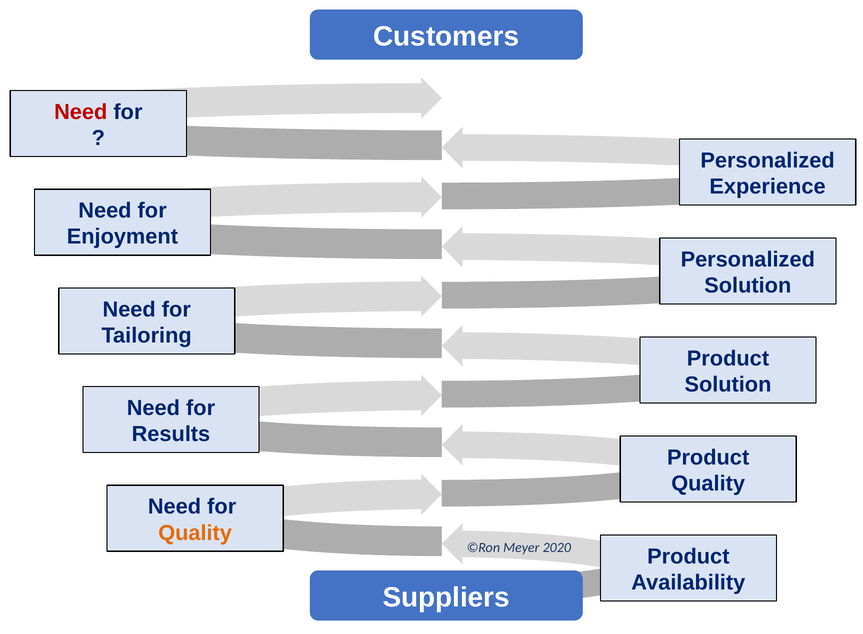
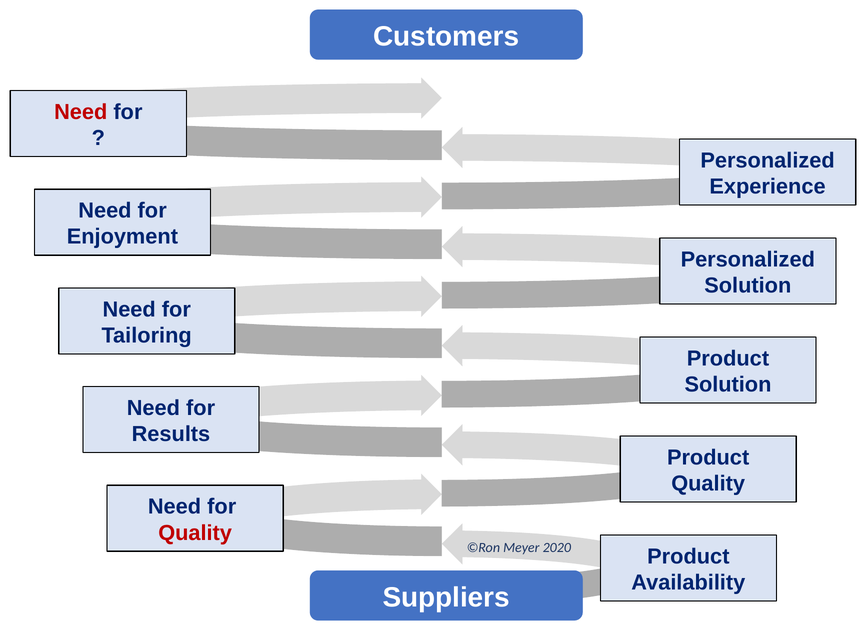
Quality colour: orange -> red (195, 533)
